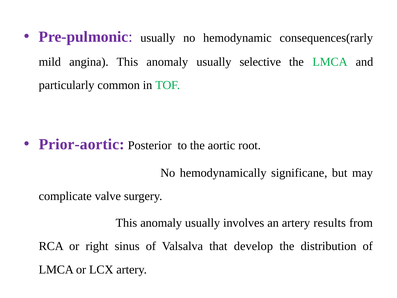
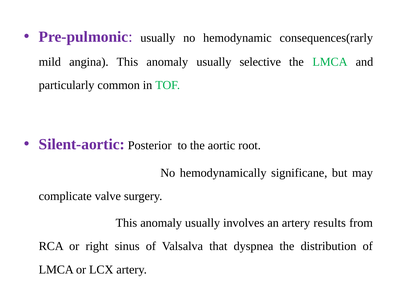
Prior-aortic: Prior-aortic -> Silent-aortic (82, 144)
develop: develop -> dyspnea (254, 246)
